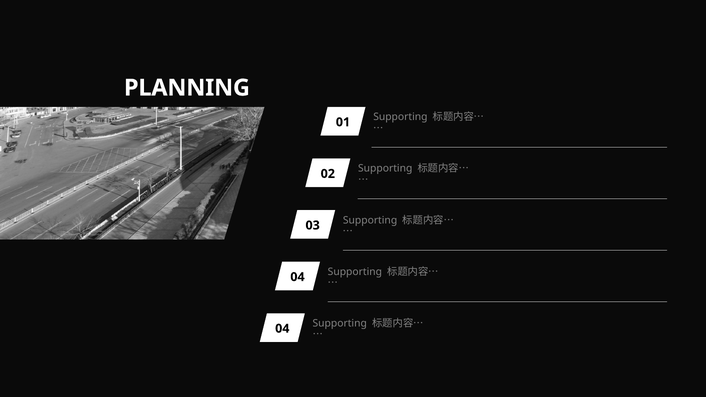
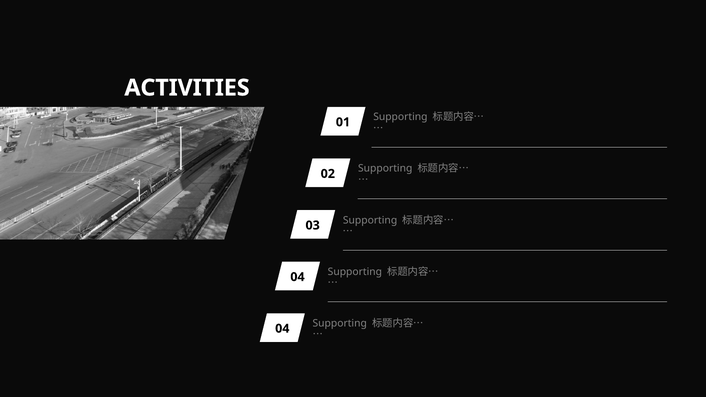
PLANNING: PLANNING -> ACTIVITIES (187, 88)
